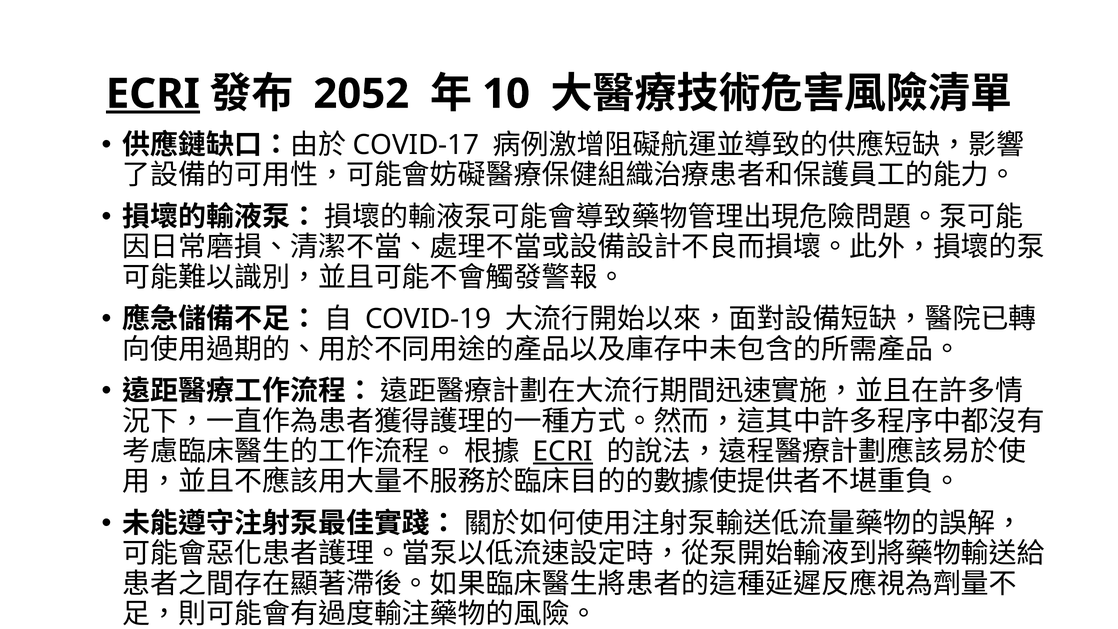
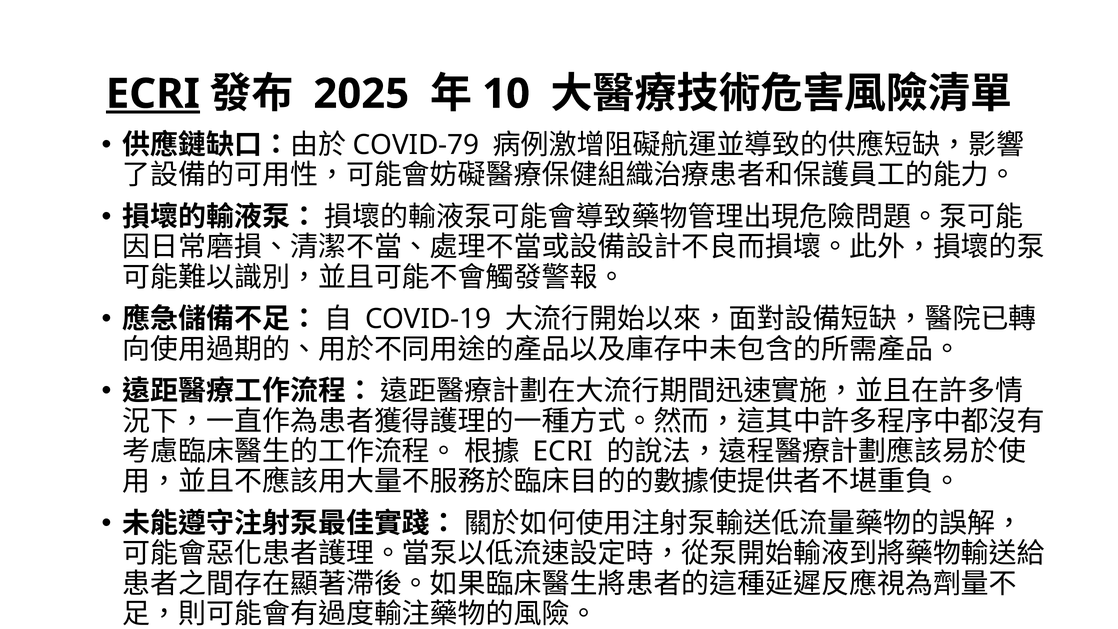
2052: 2052 -> 2025 (361, 94)
COVID-17: COVID-17 -> COVID-79 (416, 145)
ECRI underline: present -> none (563, 451)
